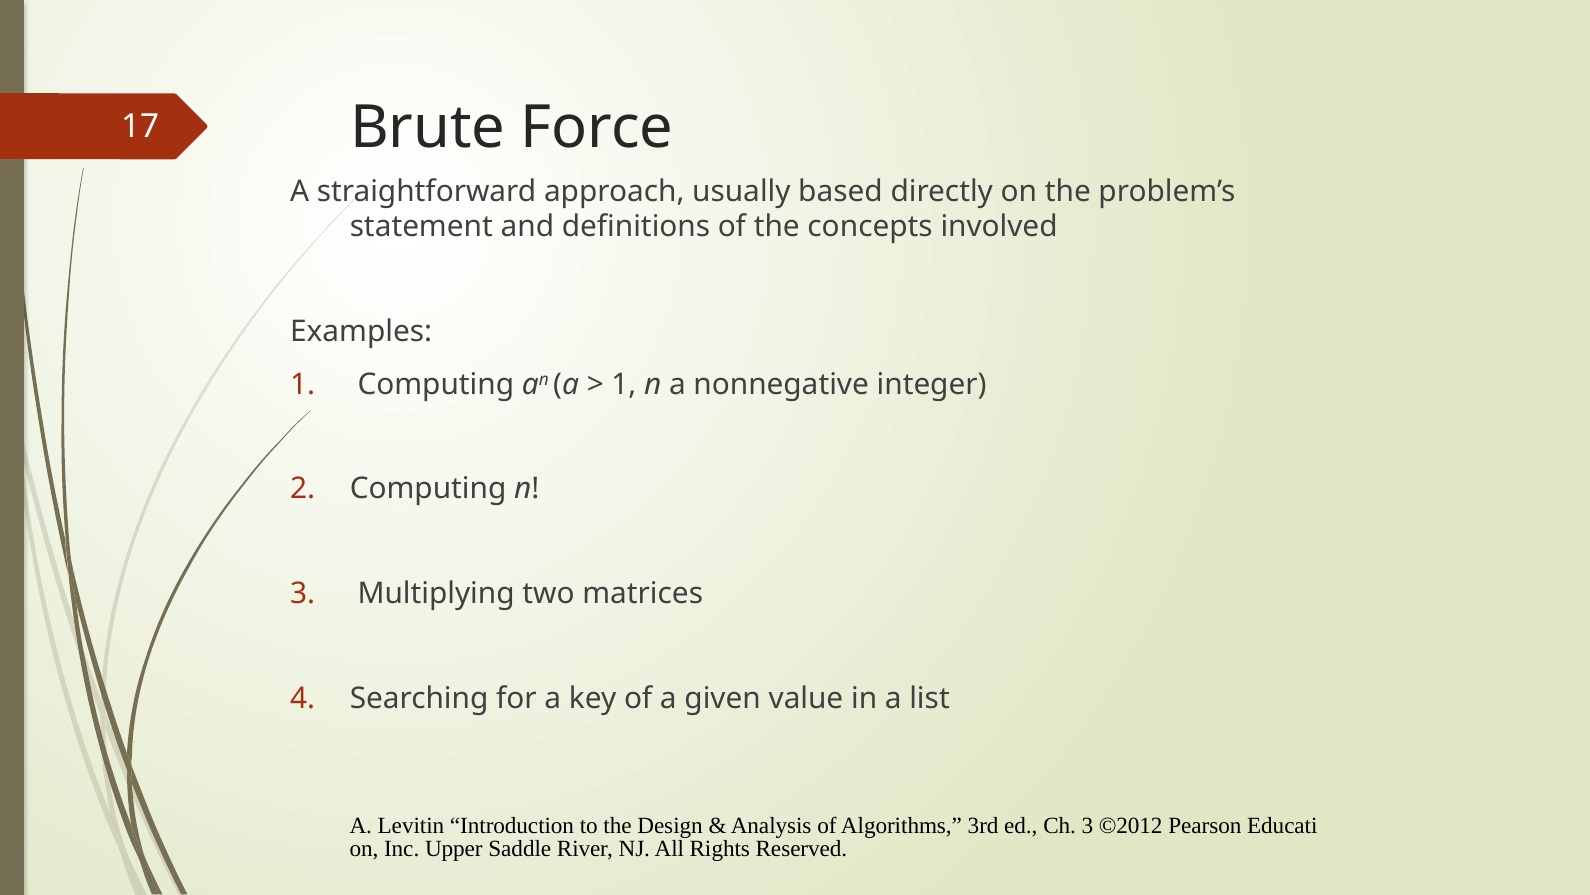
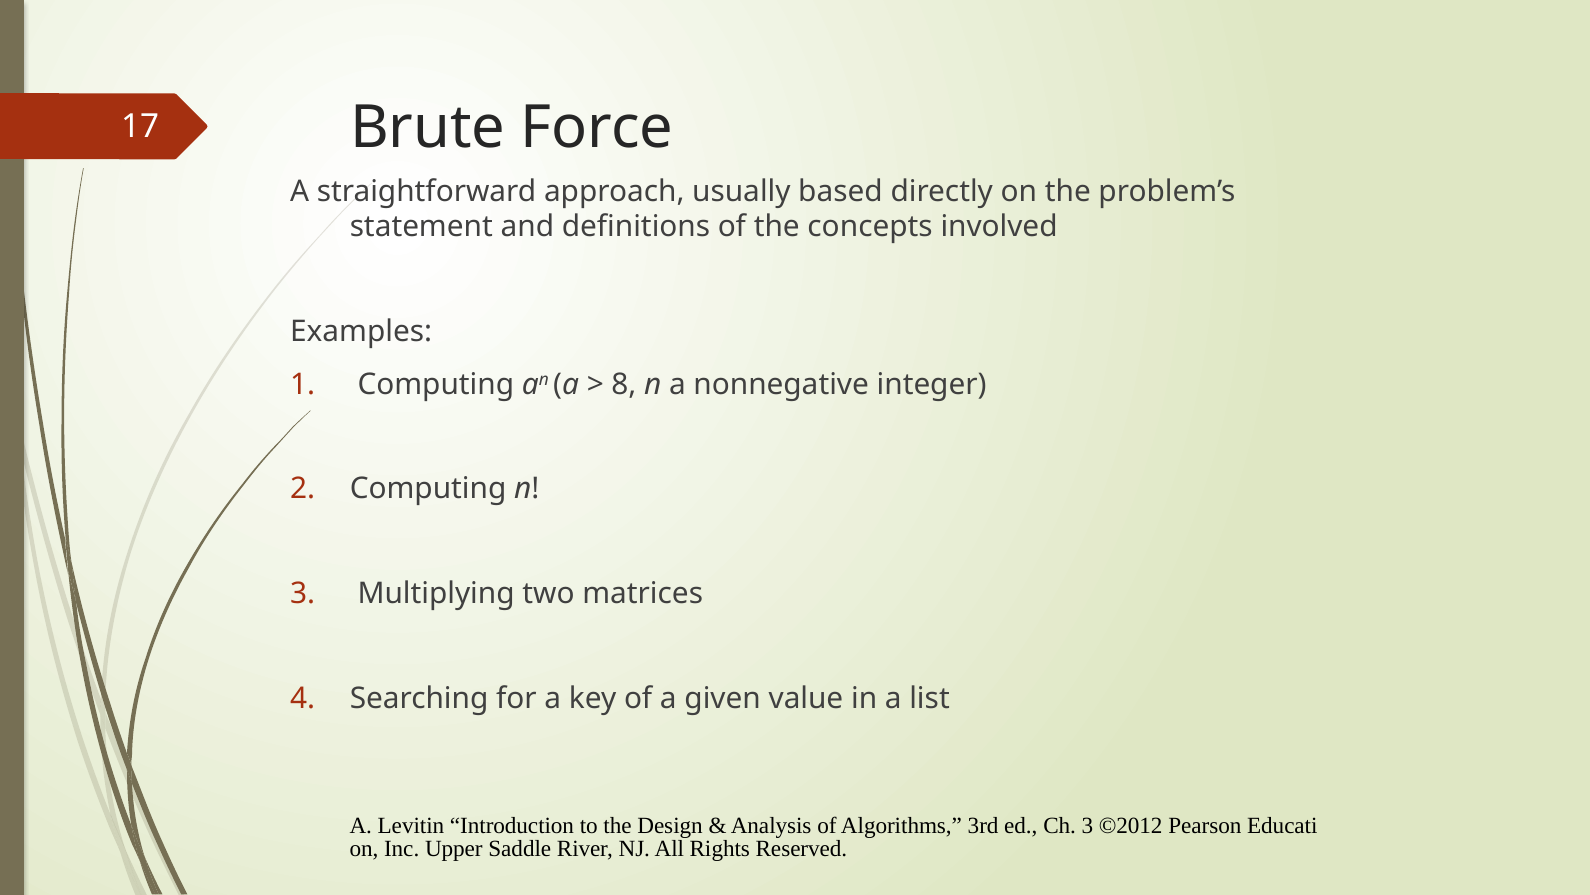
1: 1 -> 8 (624, 384)
